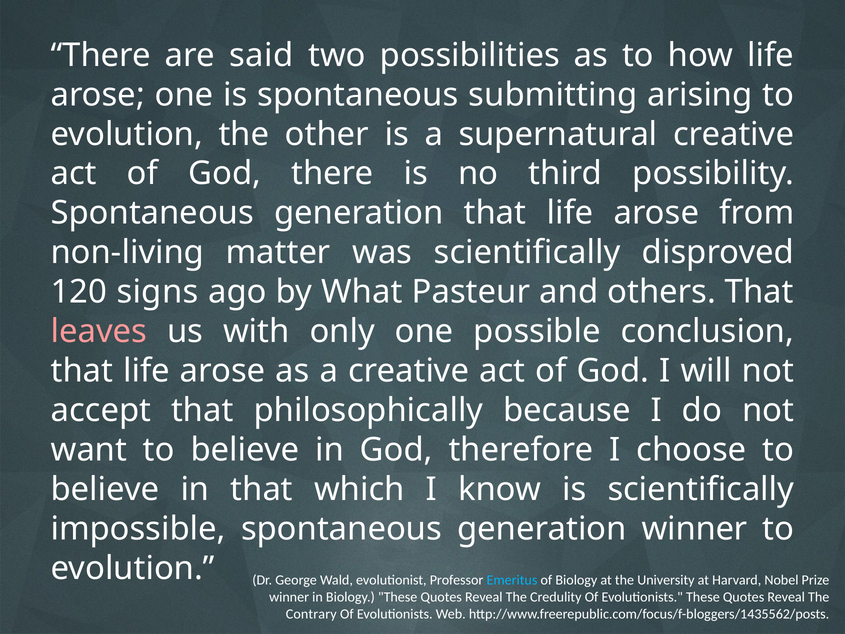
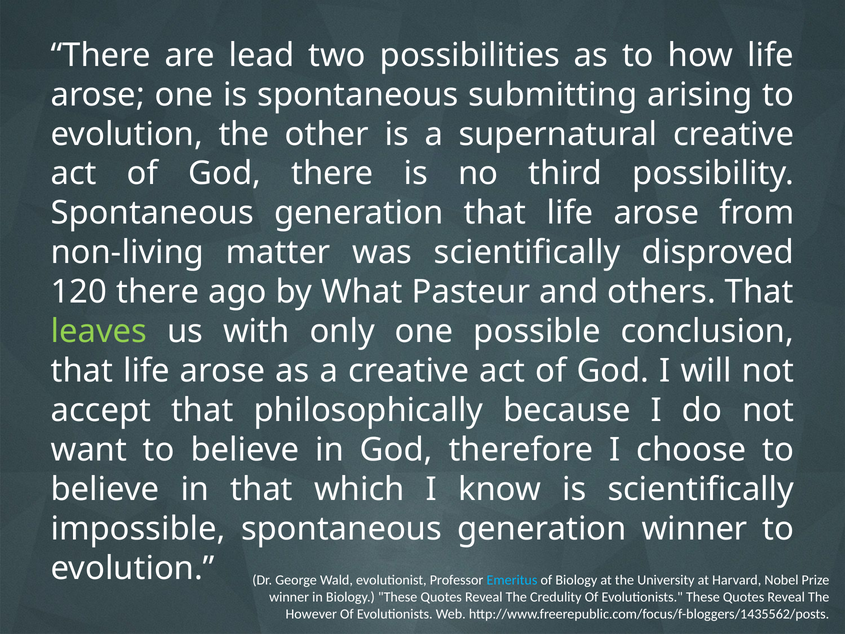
said: said -> lead (262, 55)
120 signs: signs -> there (158, 292)
leaves colour: pink -> light green (99, 331)
Contrary: Contrary -> However (311, 614)
